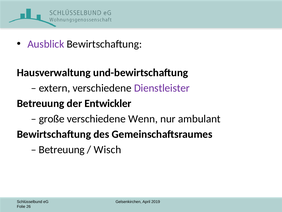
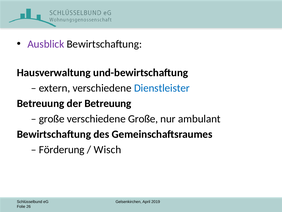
Dienstleister colour: purple -> blue (162, 88)
der Entwickler: Entwickler -> Betreuung (108, 103)
verschiedene Wenn: Wenn -> Große (143, 119)
Betreuung: Betreuung -> Förderung (62, 149)
